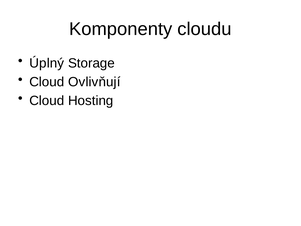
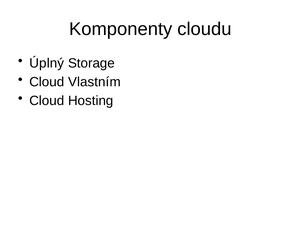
Ovlivňují: Ovlivňují -> Vlastním (94, 82)
